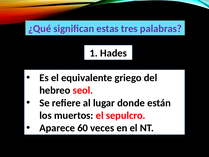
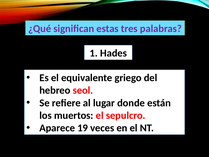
60: 60 -> 19 (83, 128)
